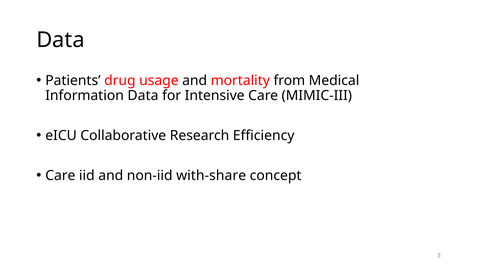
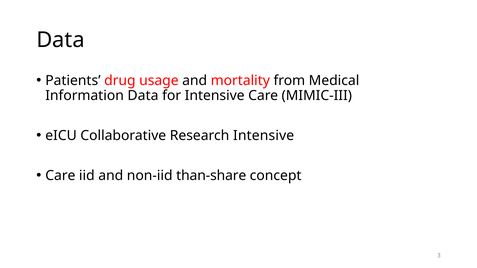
Research Efficiency: Efficiency -> Intensive (264, 136)
with-share: with-share -> than-share (211, 176)
